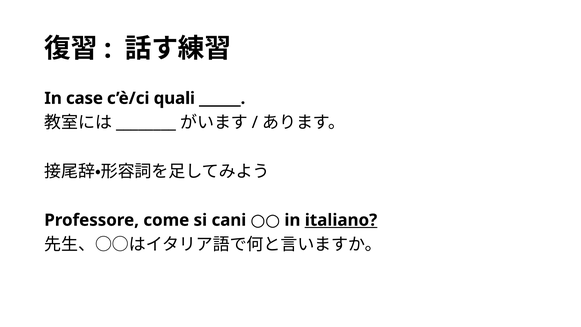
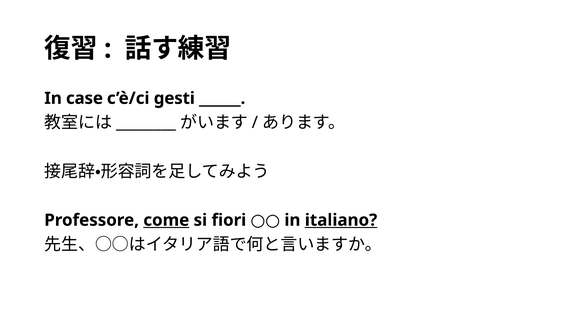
quali: quali -> gesti (174, 98)
come underline: none -> present (166, 220)
cani: cani -> fiori (229, 220)
